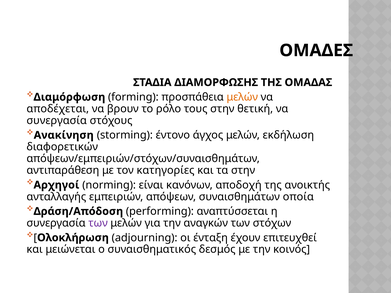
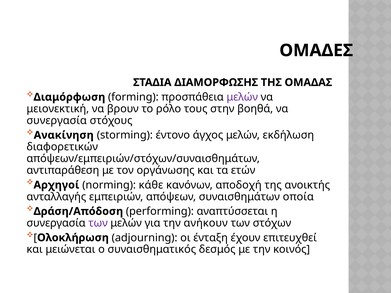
μελών colour: orange -> purple (242, 97)
αποδέχεται: αποδέχεται -> μειονεκτική (58, 109)
θετική: θετική -> βοηθά (255, 109)
κατηγορίες: κατηγορίες -> οργάνωσης (166, 170)
τα στην: στην -> ετών (243, 170)
είναι: είναι -> κάθε (151, 185)
αναγκών: αναγκών -> ανήκουν (206, 223)
